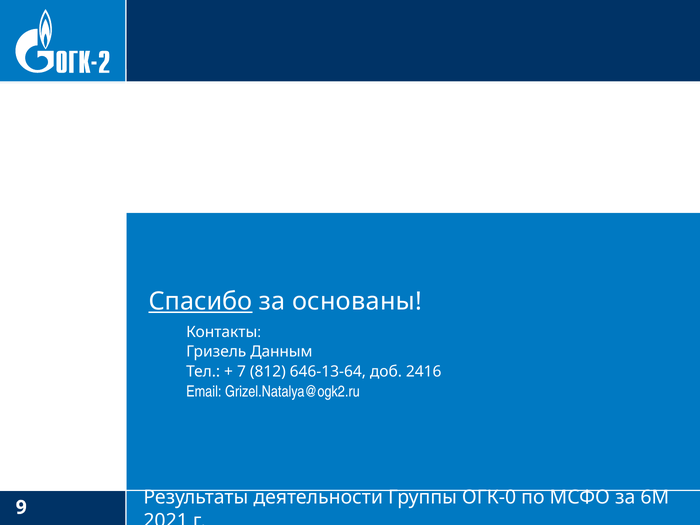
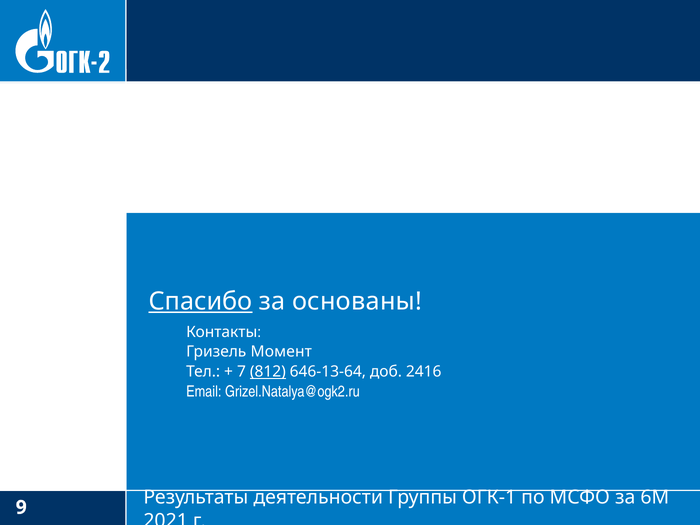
Данным: Данным -> Момент (281, 352)
812 underline: none -> present (268, 372)
ОГК-0: ОГК-0 -> ОГК-1 (489, 497)
